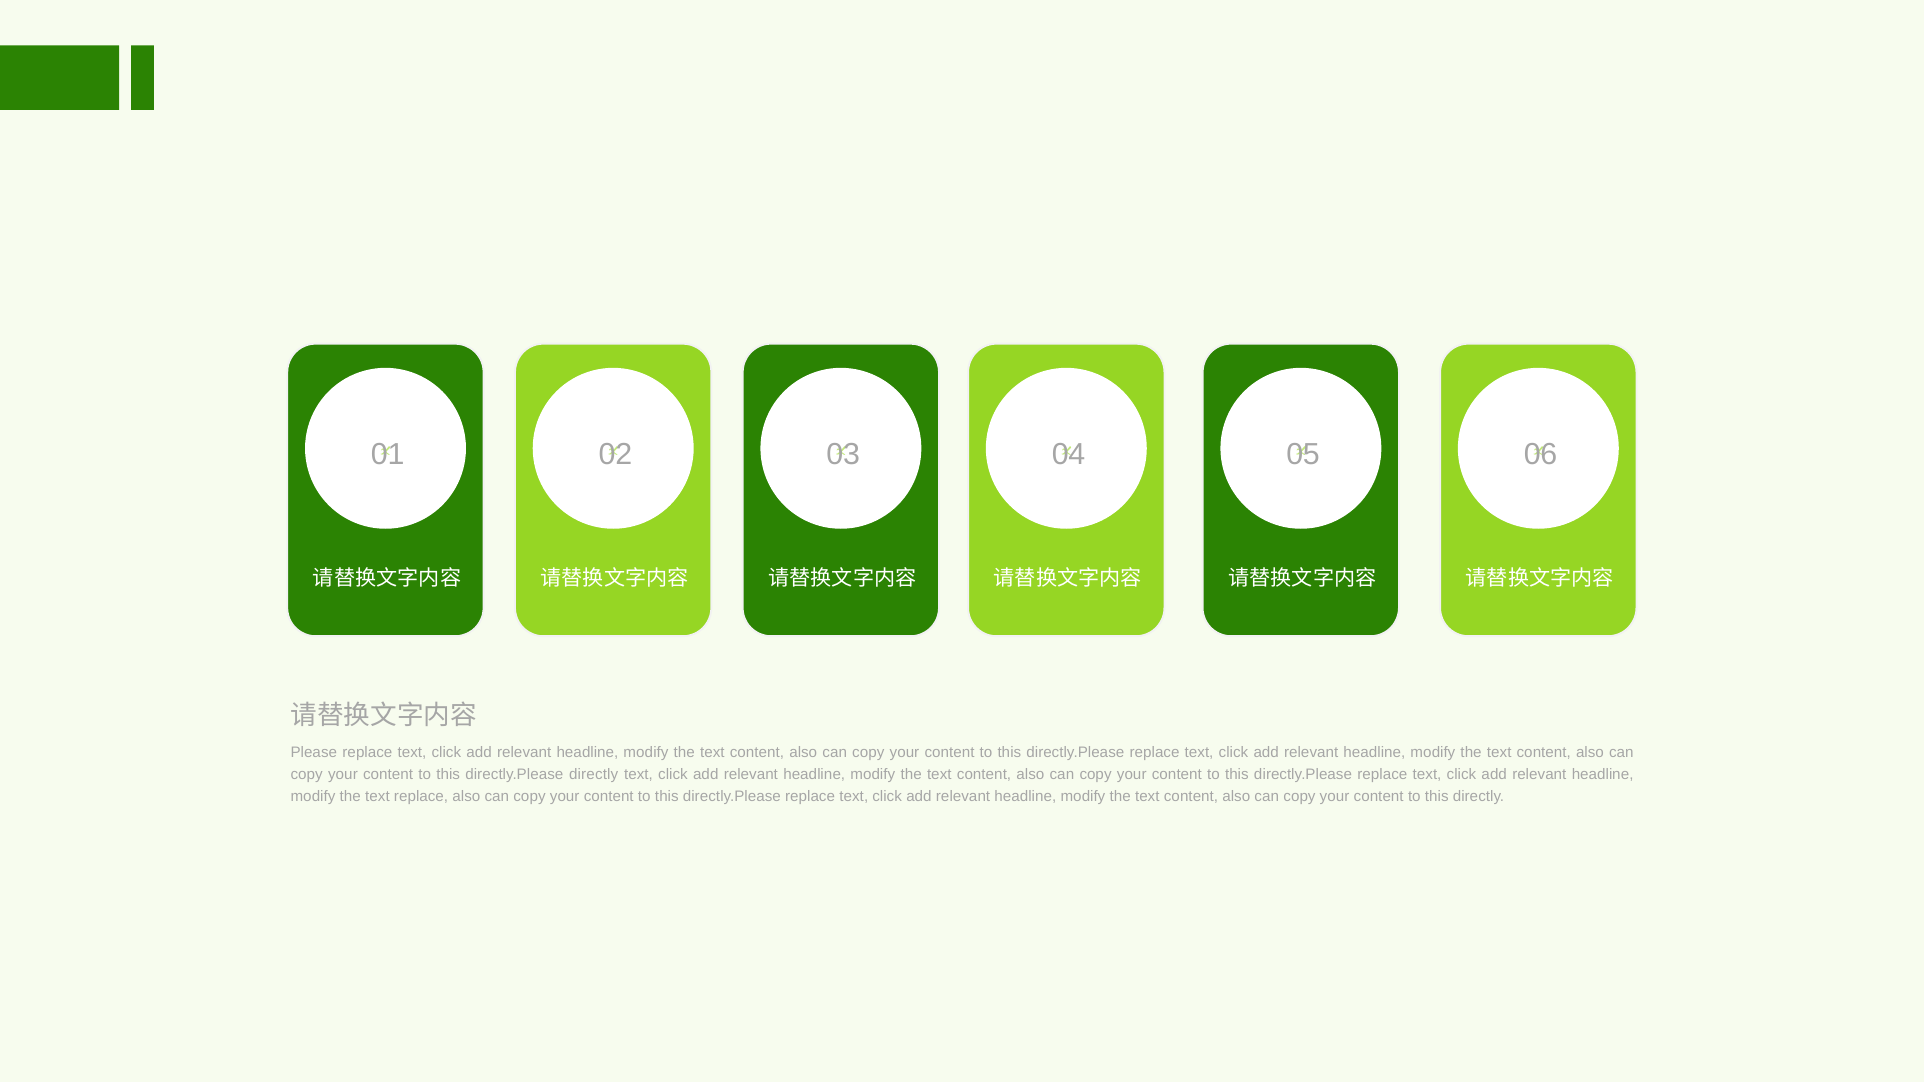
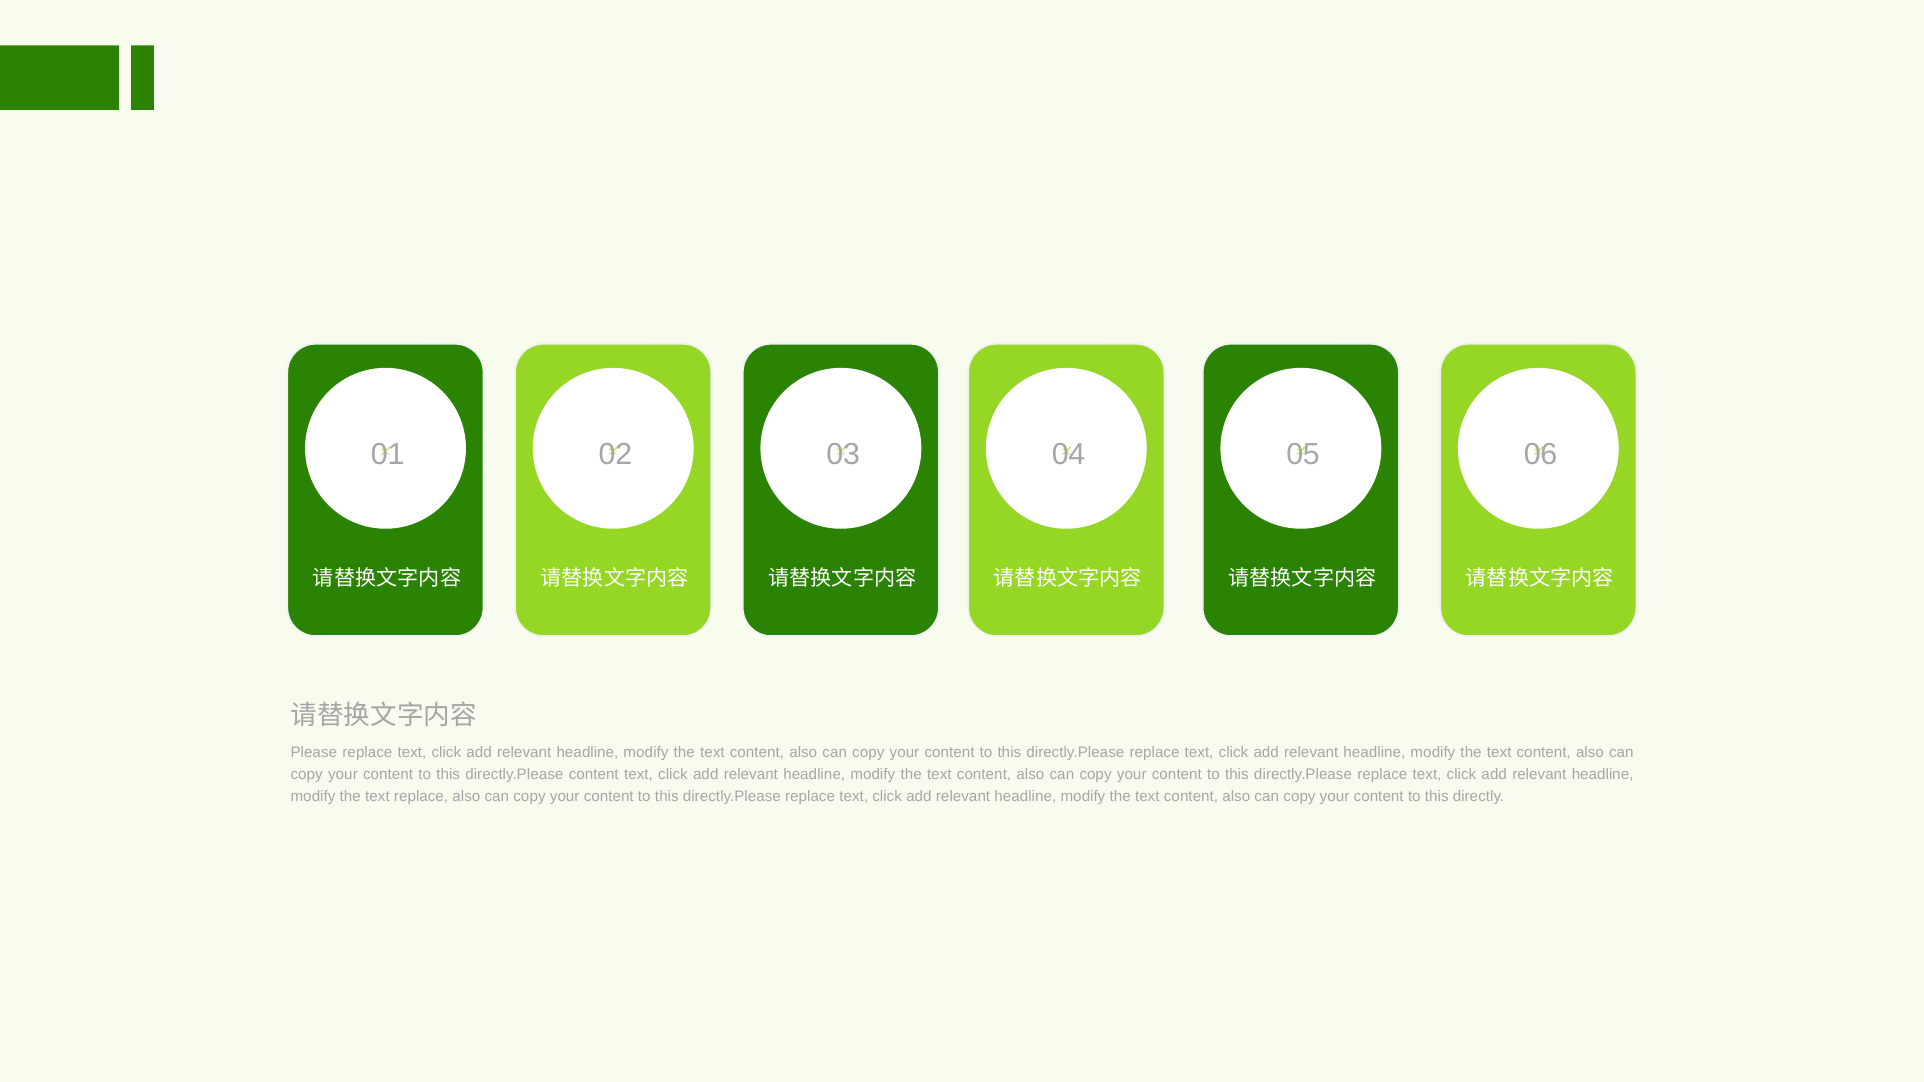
directly.Please directly: directly -> content (594, 774)
